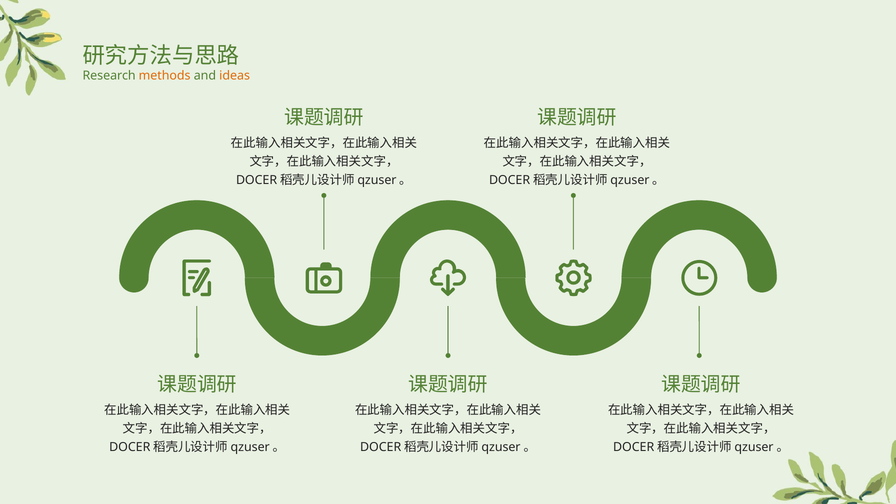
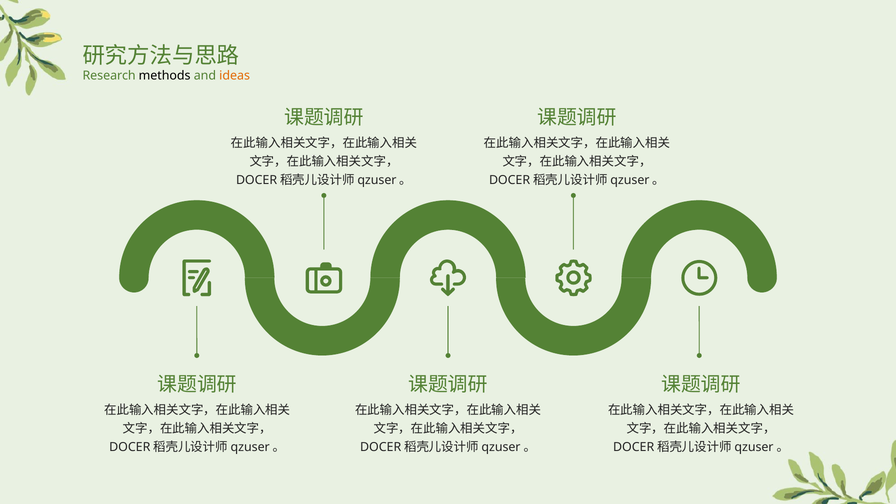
methods colour: orange -> black (165, 76)
